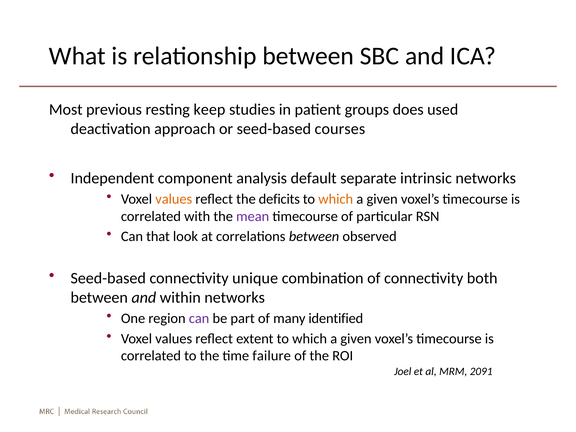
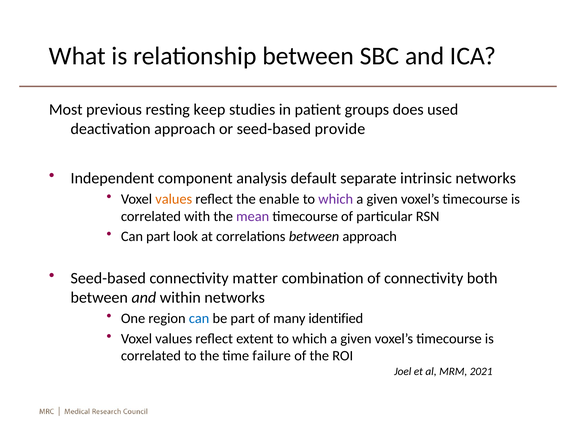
courses: courses -> provide (340, 129)
deficits: deficits -> enable (279, 199)
which colour: orange -> purple (336, 199)
Can that: that -> part (158, 237)
between observed: observed -> approach (370, 237)
unique: unique -> matter (255, 278)
can colour: purple -> blue (199, 318)
2091: 2091 -> 2021 (481, 371)
